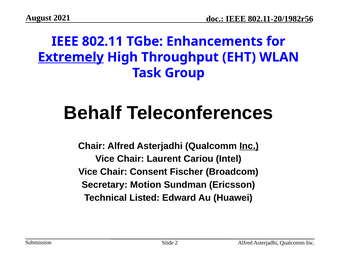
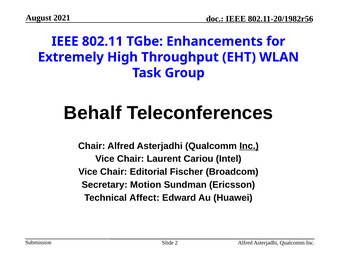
Extremely underline: present -> none (71, 57)
Consent: Consent -> Editorial (148, 172)
Listed: Listed -> Affect (144, 197)
